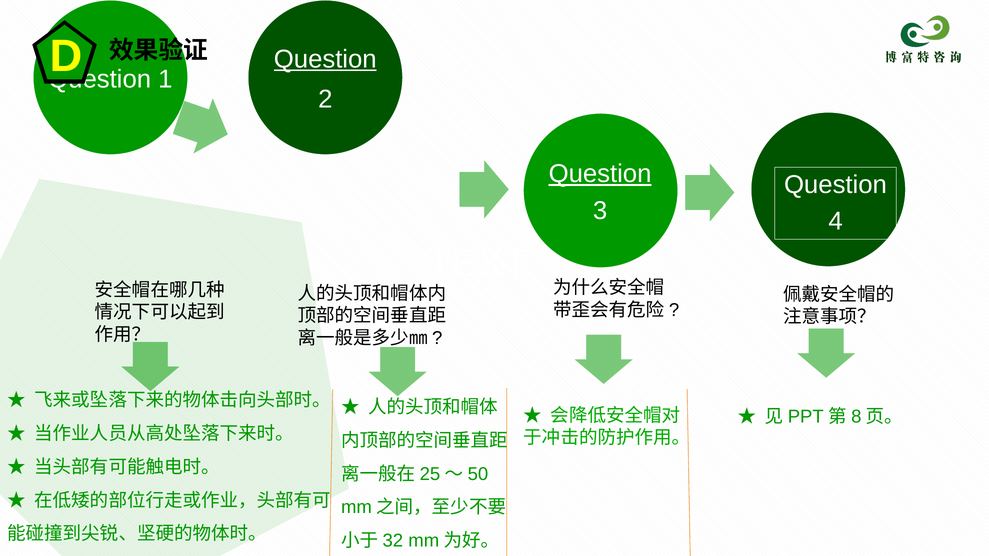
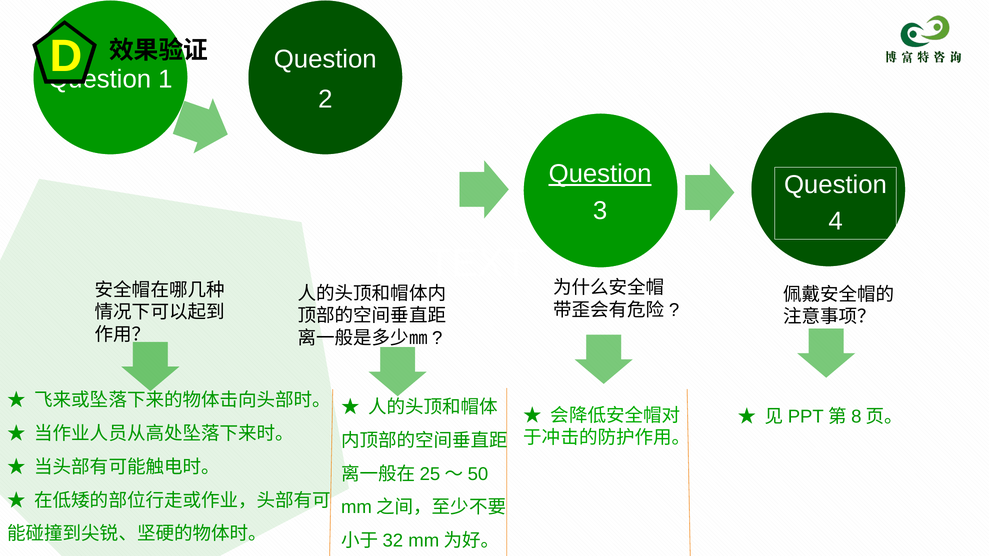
Question underline: present -> none (325, 59)
